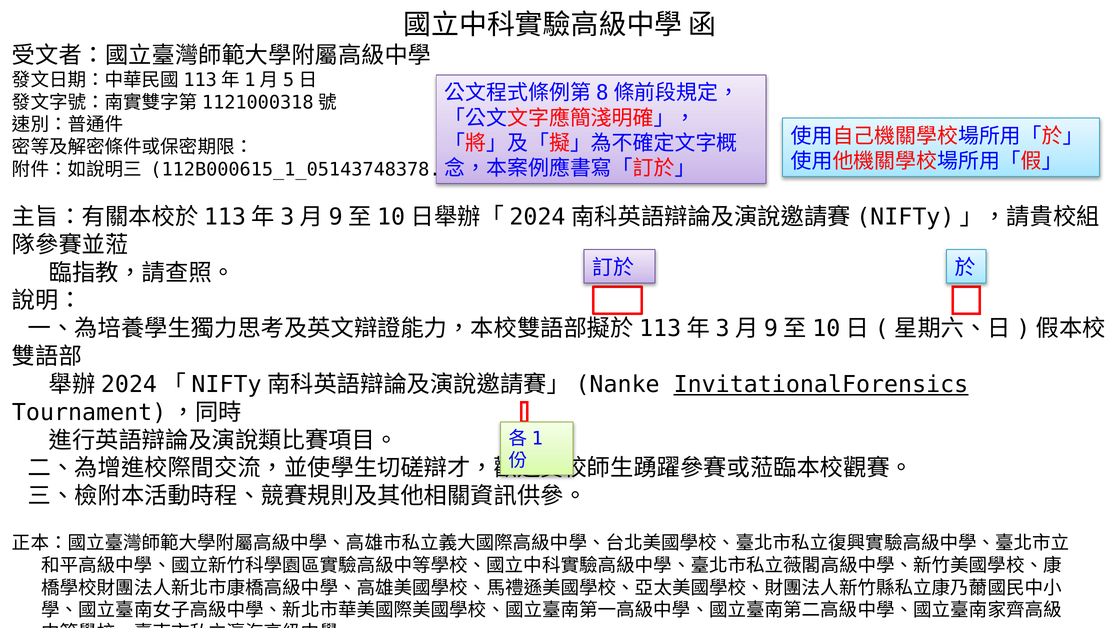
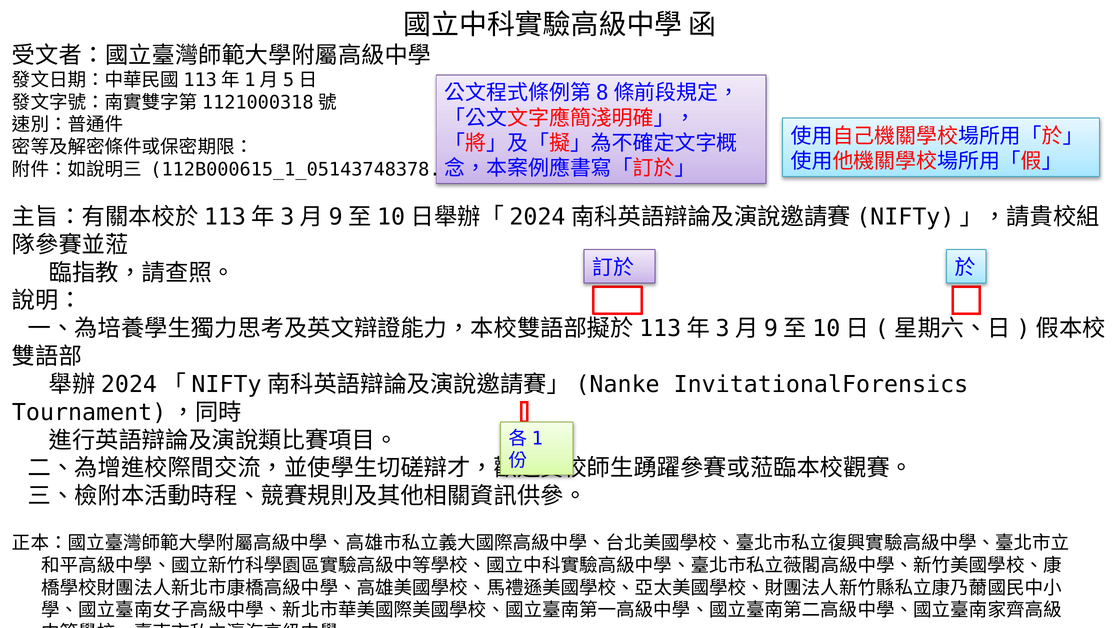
InvitationalForensics underline: present -> none (821, 384)
